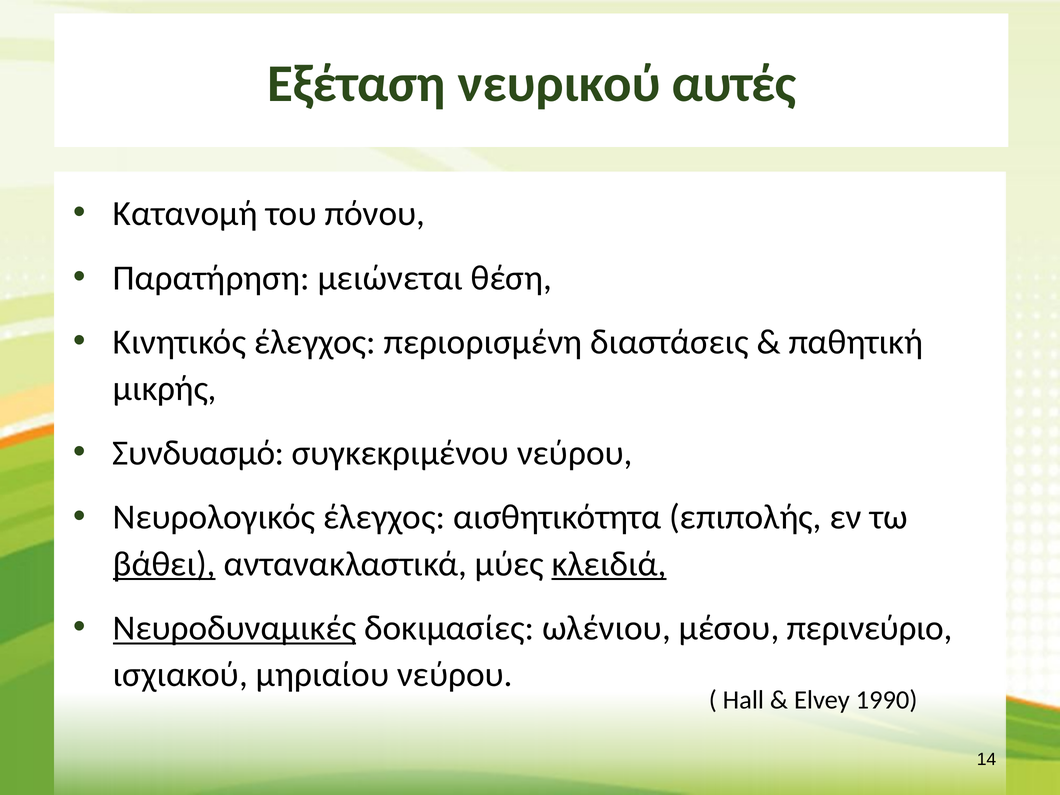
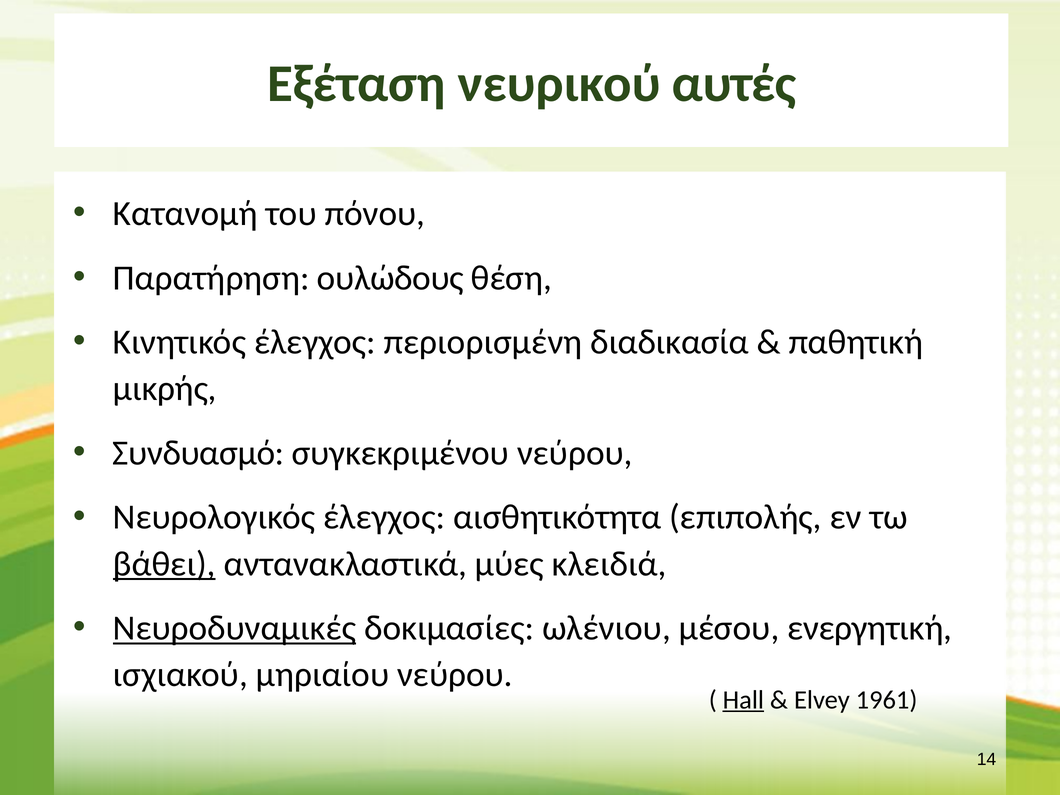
μειώνεται: μειώνεται -> ουλώδους (390, 278)
διαστάσεις: διαστάσεις -> διαδικασία (670, 342)
κλειδιά underline: present -> none (609, 564)
περινεύριο: περινεύριο -> ενεργητική (870, 628)
Hall underline: none -> present (743, 700)
1990: 1990 -> 1961 (887, 700)
